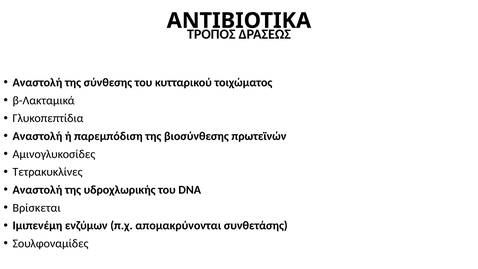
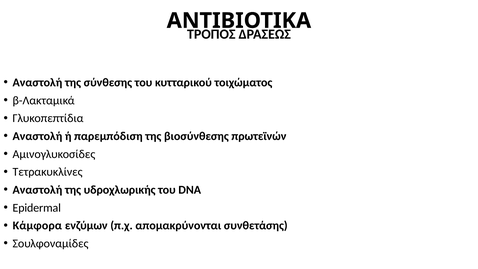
Βρίσκεται: Βρίσκεται -> Epidermal (37, 208)
Ιμιπενέμη: Ιμιπενέμη -> Κάμφορα (37, 226)
